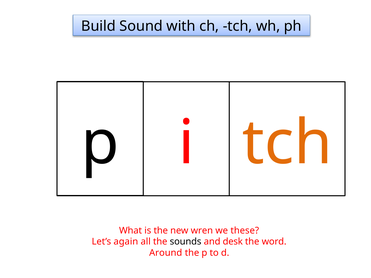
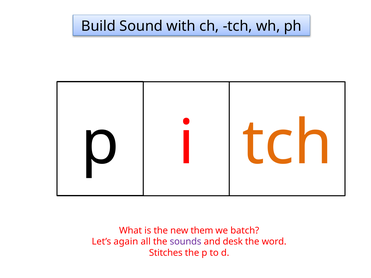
wren: wren -> them (202, 231)
these: these -> batch (245, 231)
sounds colour: black -> purple (186, 242)
Around: Around -> Stitches (166, 253)
